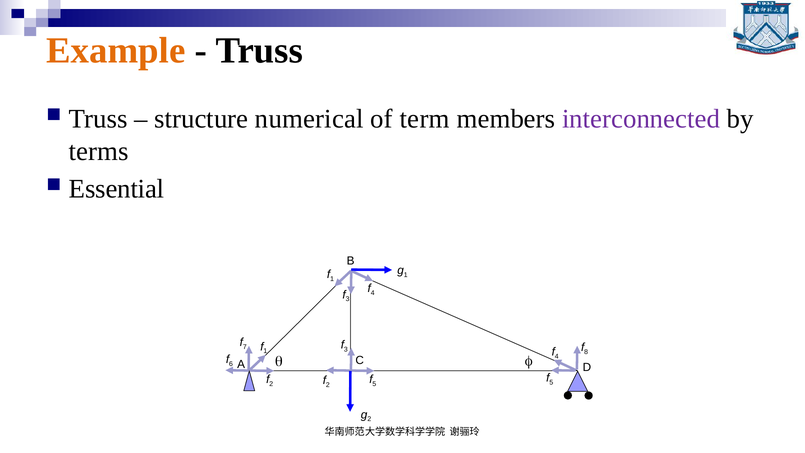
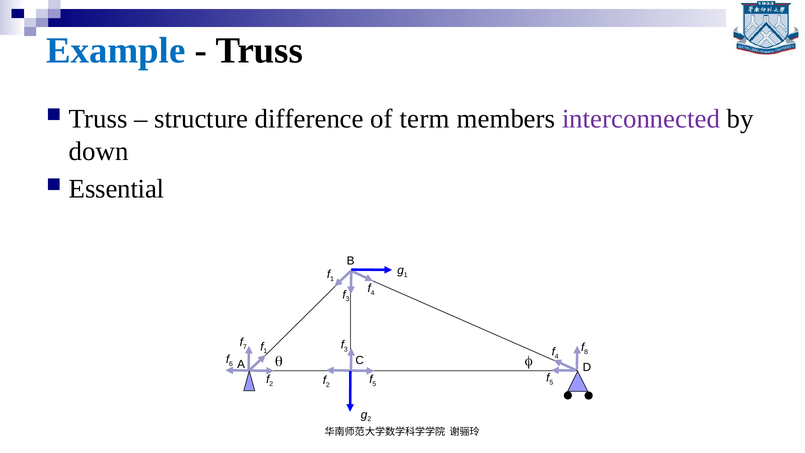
Example colour: orange -> blue (116, 51)
numerical: numerical -> difference (309, 119)
terms: terms -> down (99, 151)
